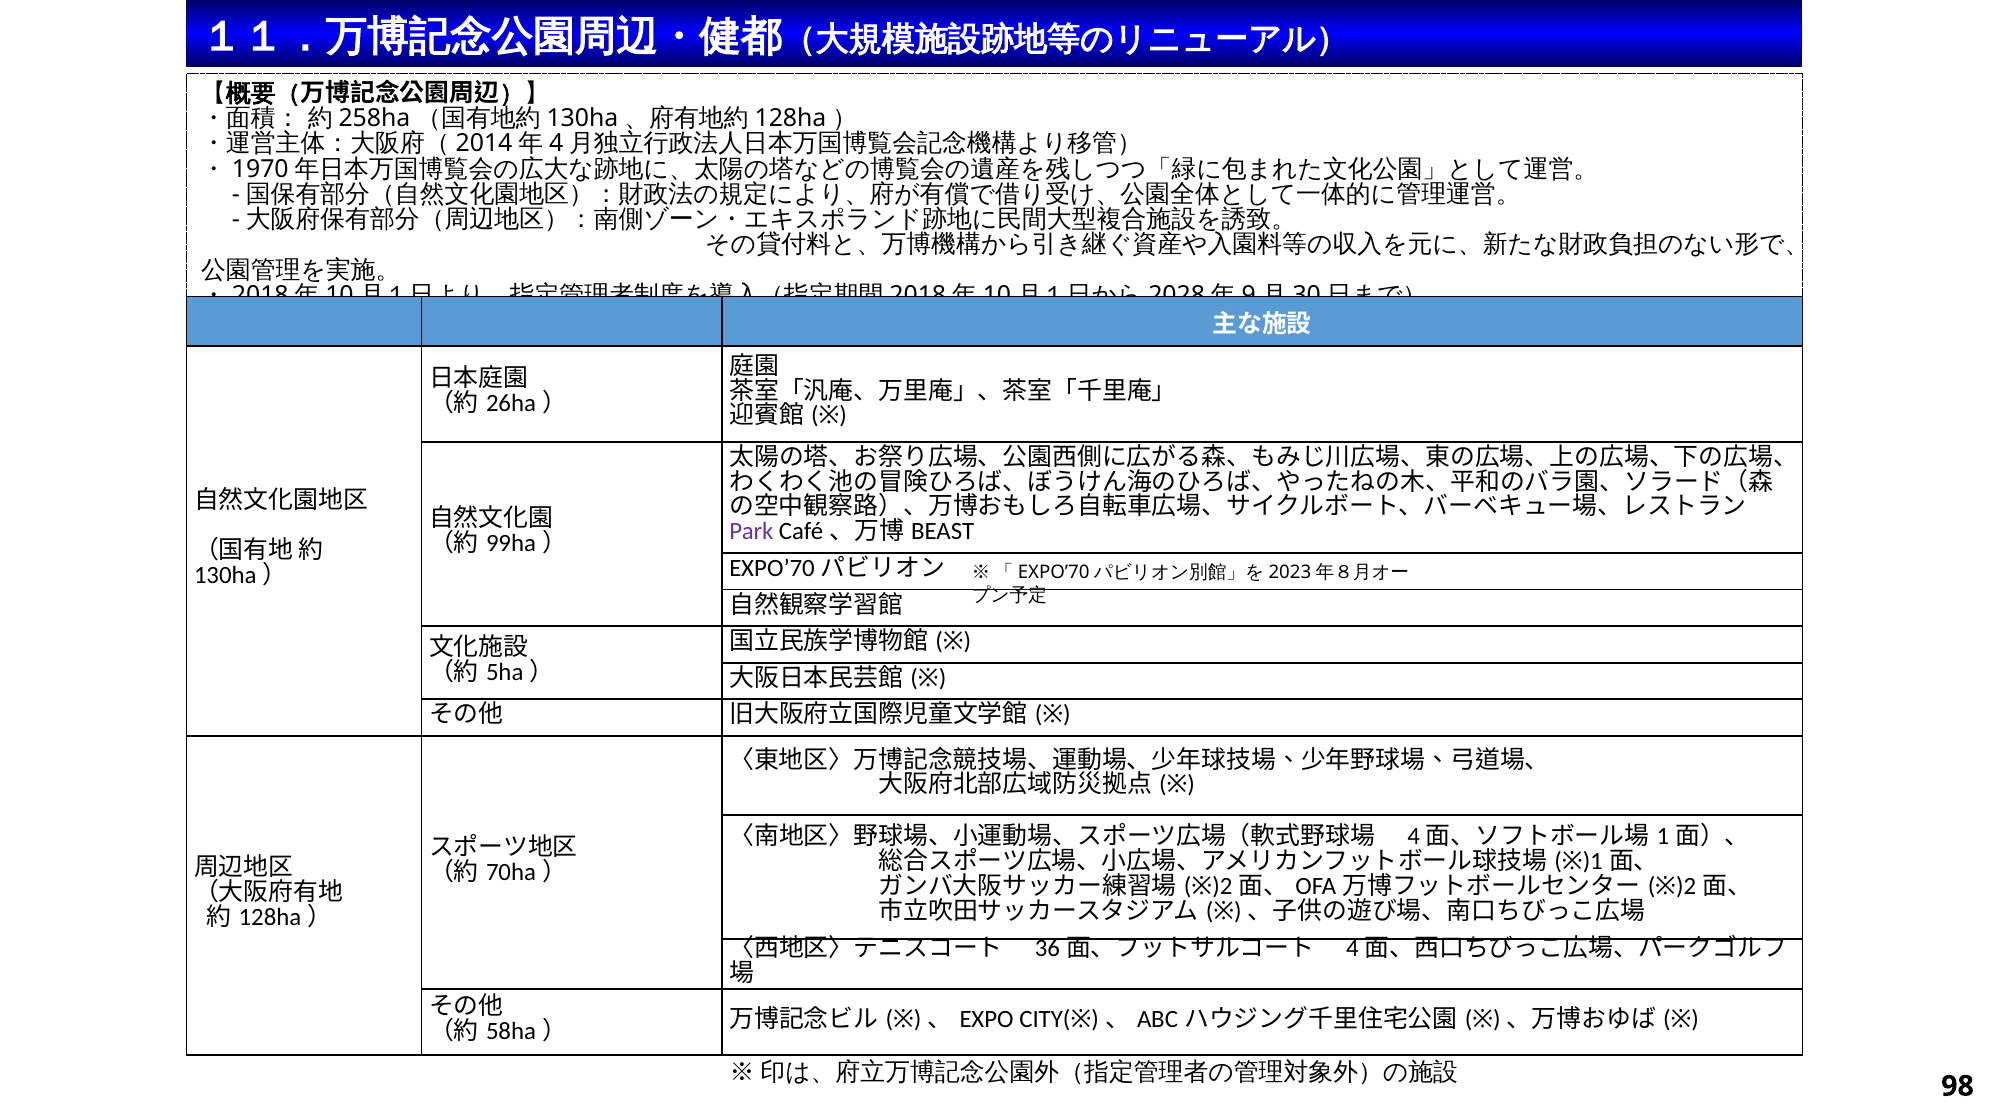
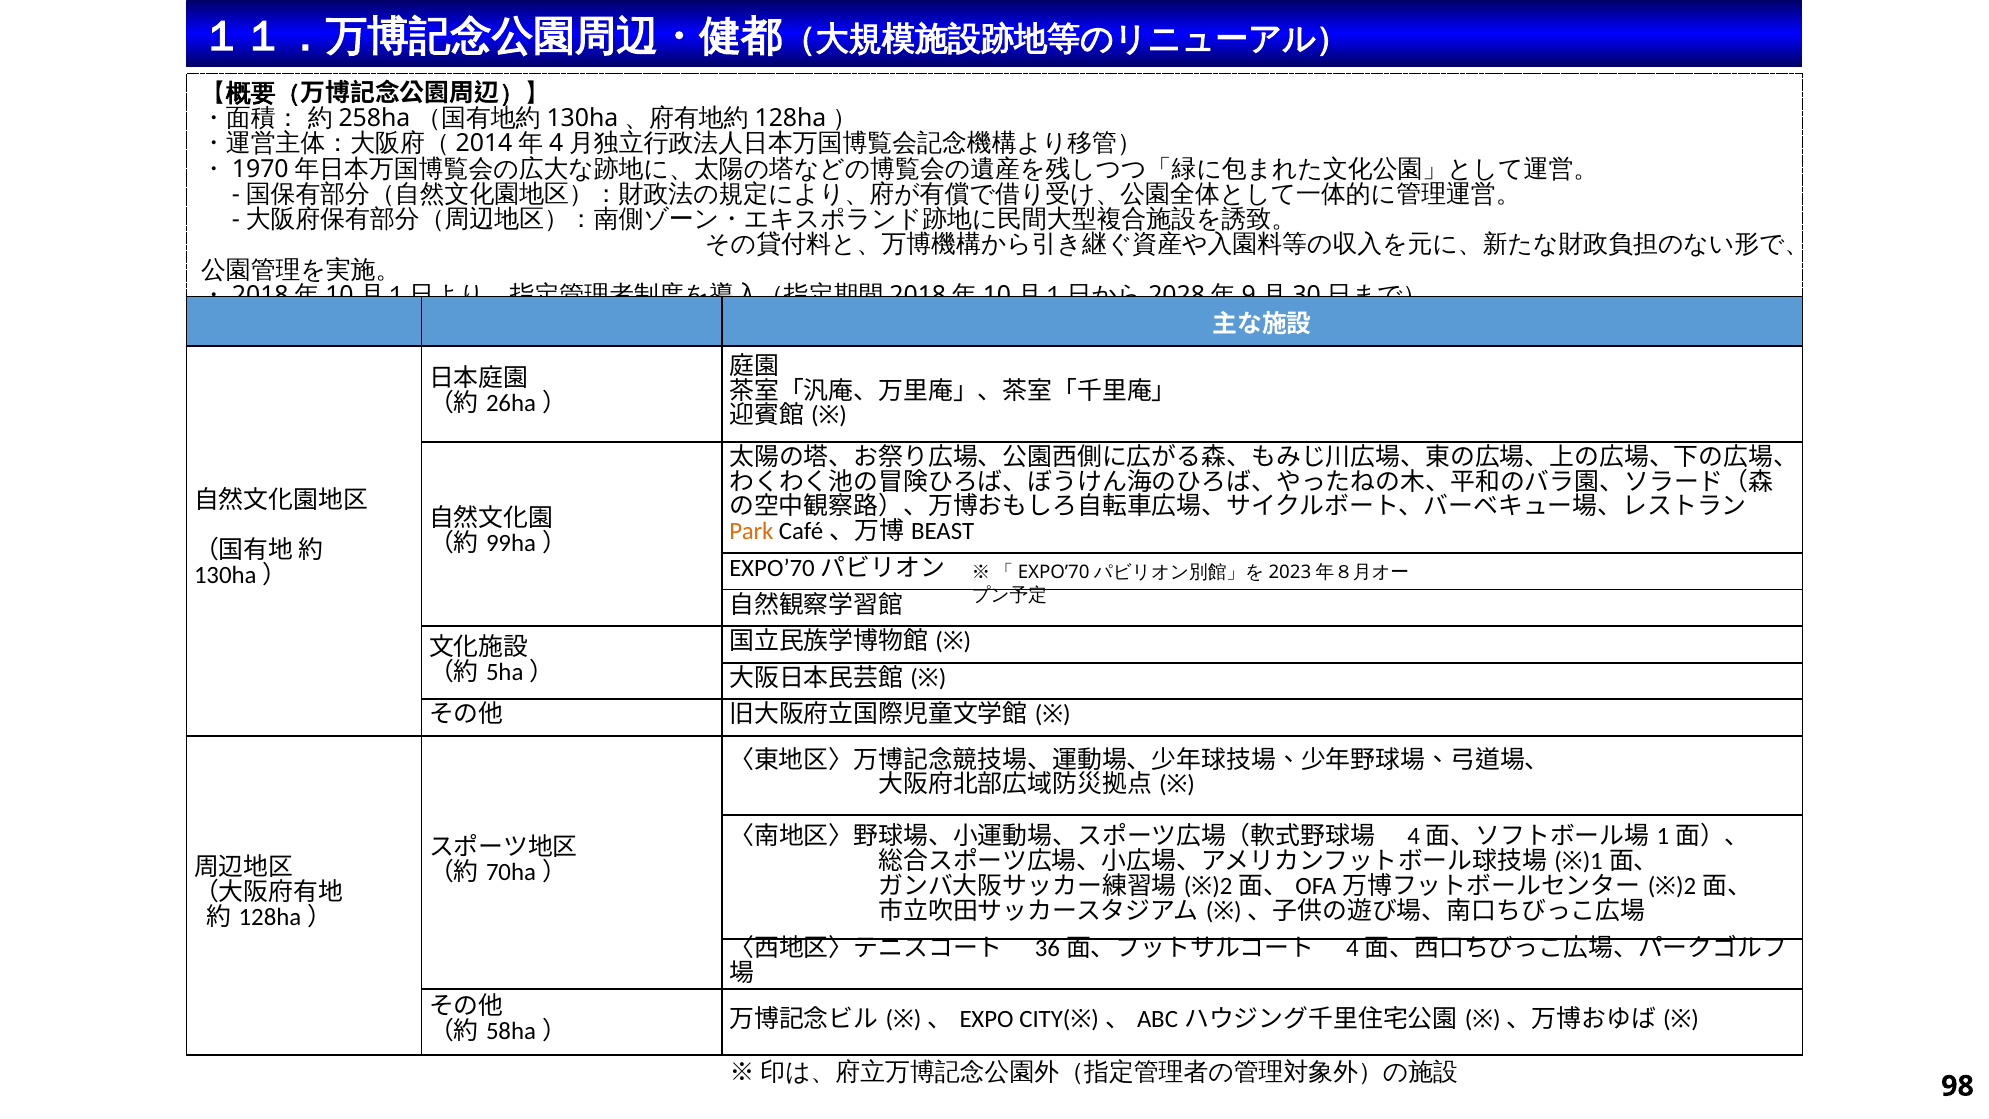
Park colour: purple -> orange (751, 532)
